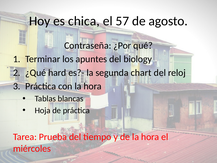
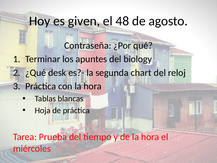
chica: chica -> given (84, 21)
57: 57 -> 48 (122, 21)
hard: hard -> desk (57, 73)
